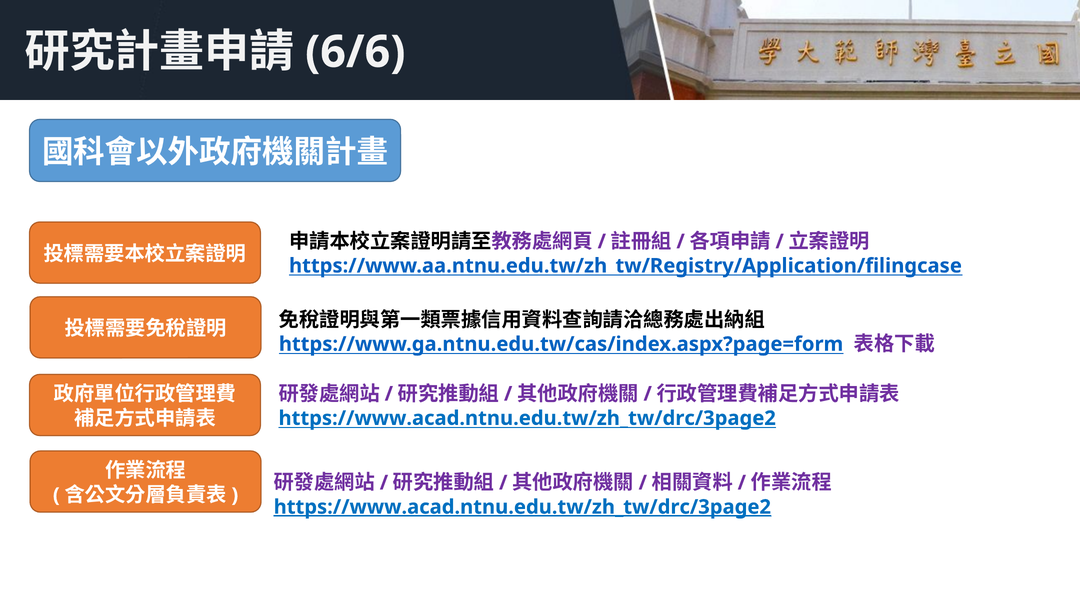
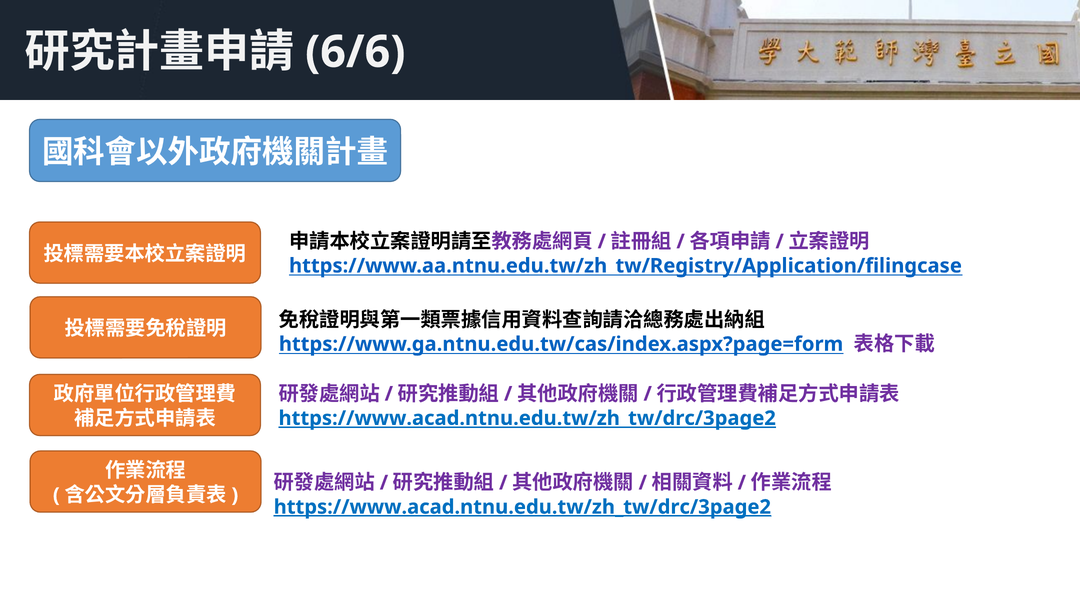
https://www.acad.ntnu.edu.tw/zh_tw/drc/3page2 underline: none -> present (527, 419)
